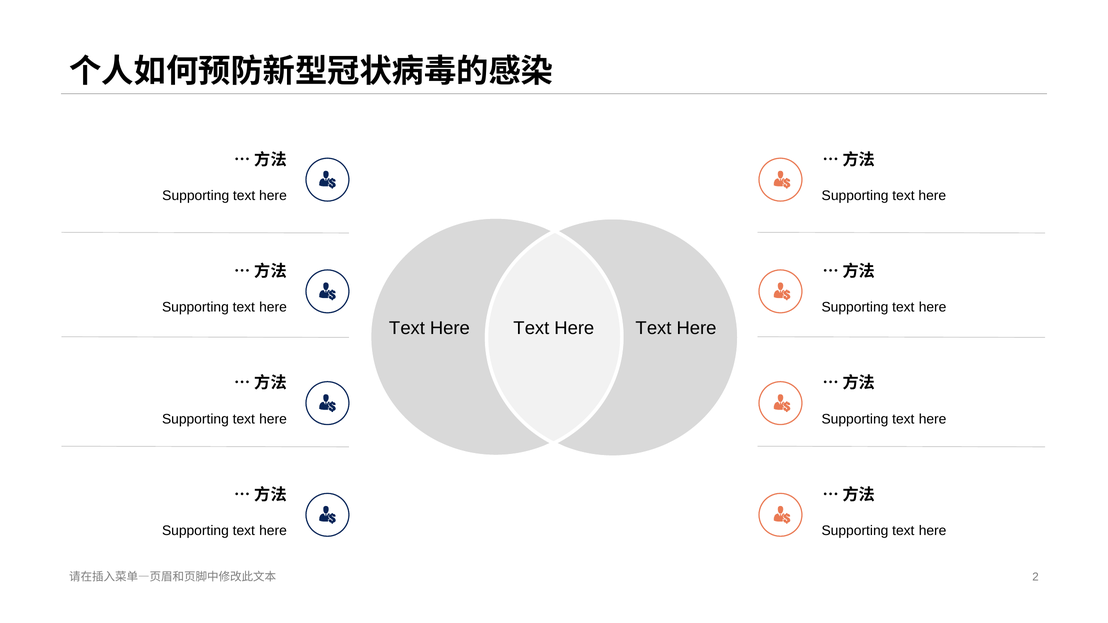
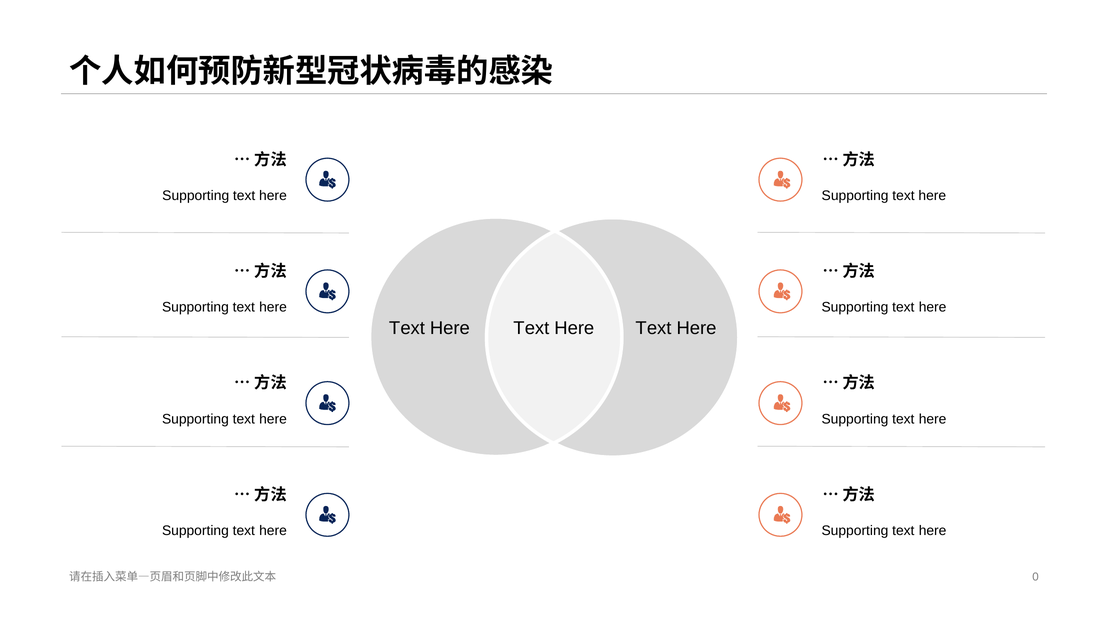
2: 2 -> 0 (1035, 577)
